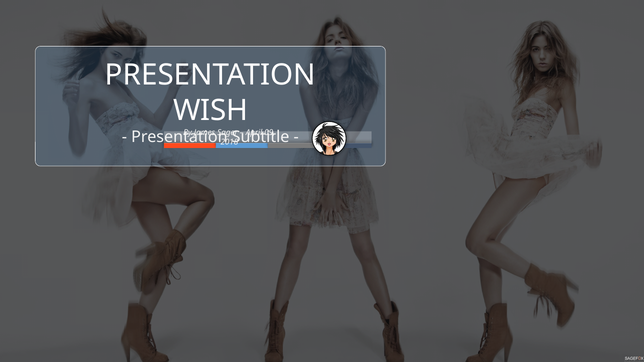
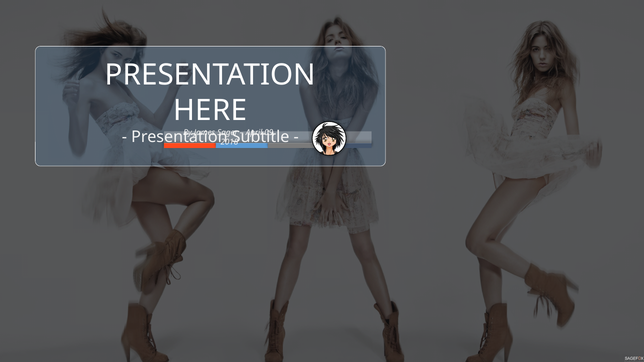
WISH: WISH -> HERE (210, 110)
